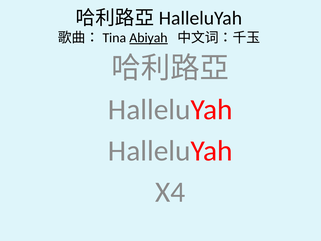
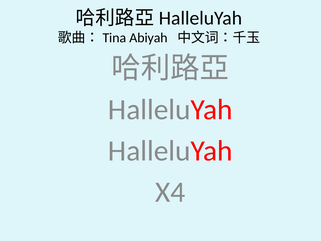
Abiyah underline: present -> none (149, 38)
